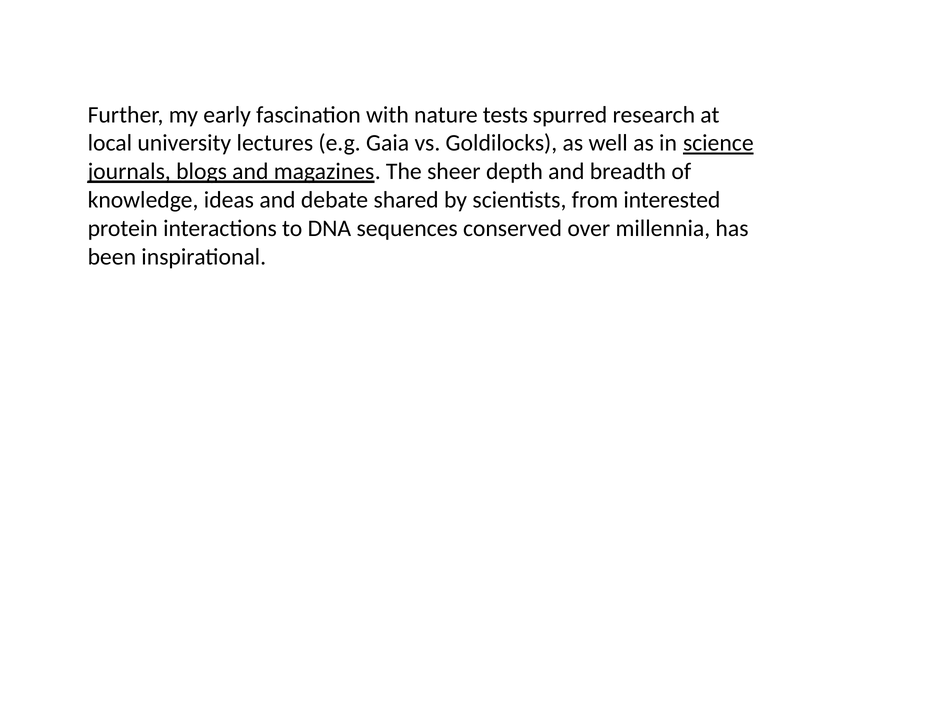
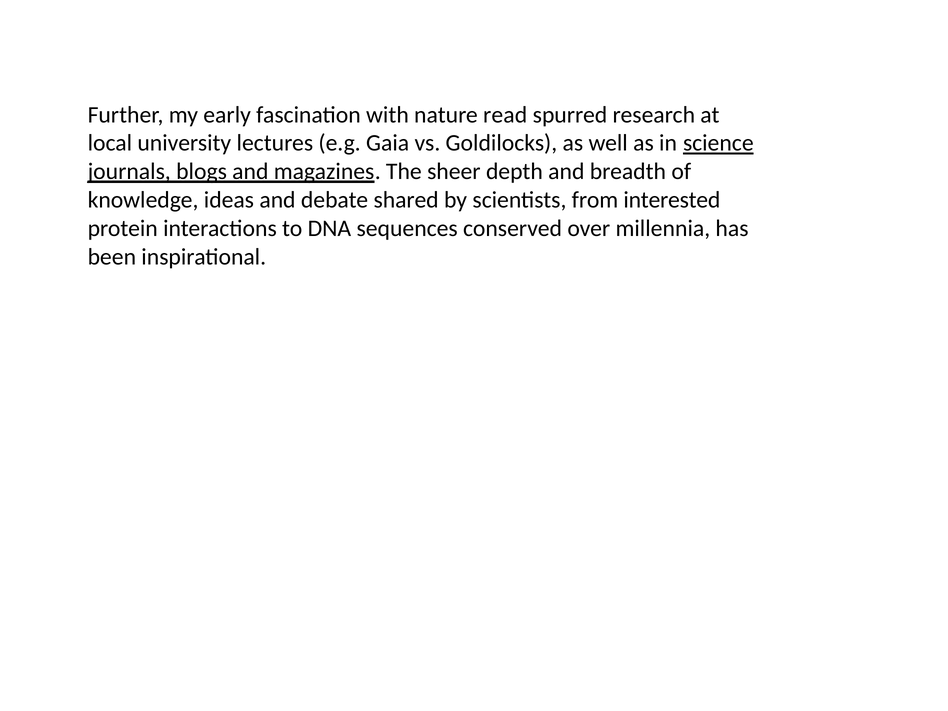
tests: tests -> read (505, 115)
